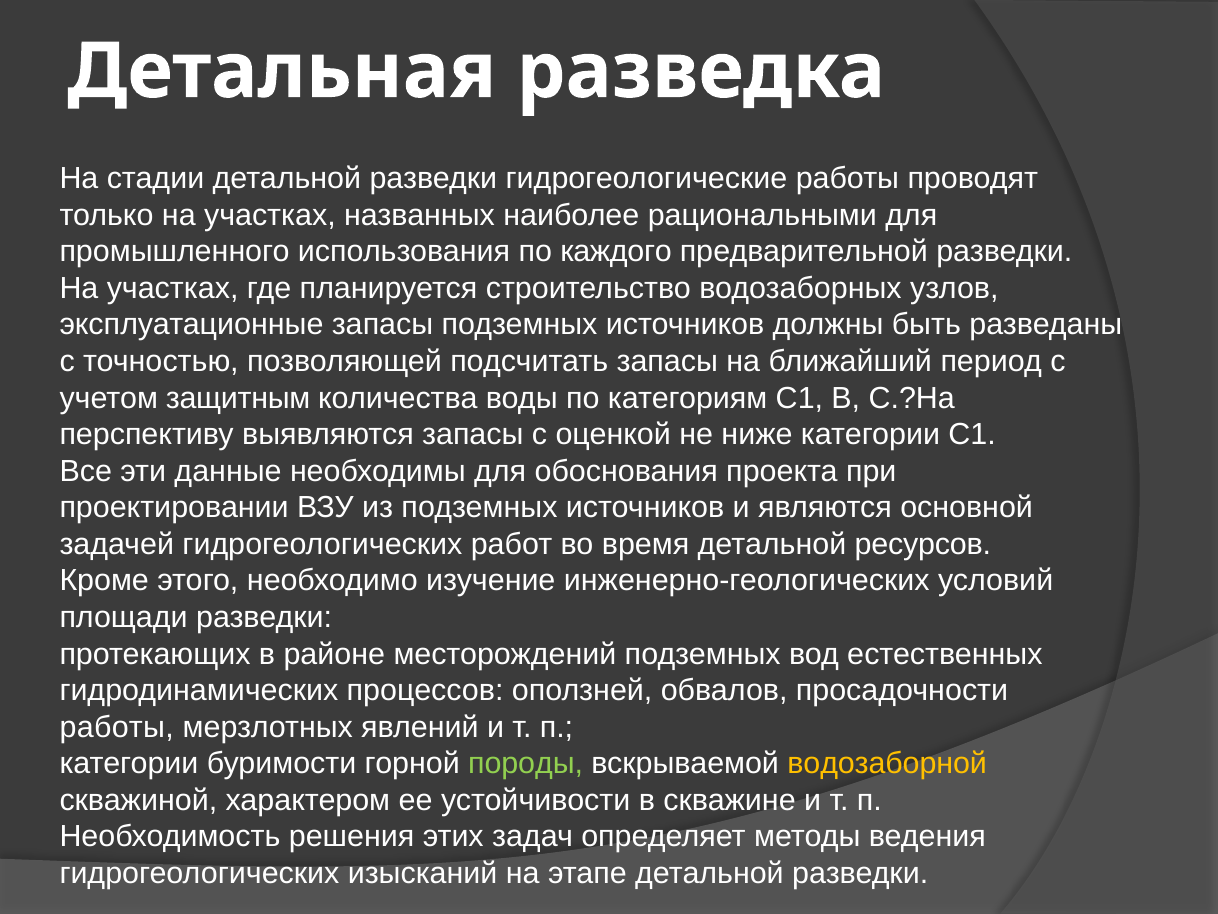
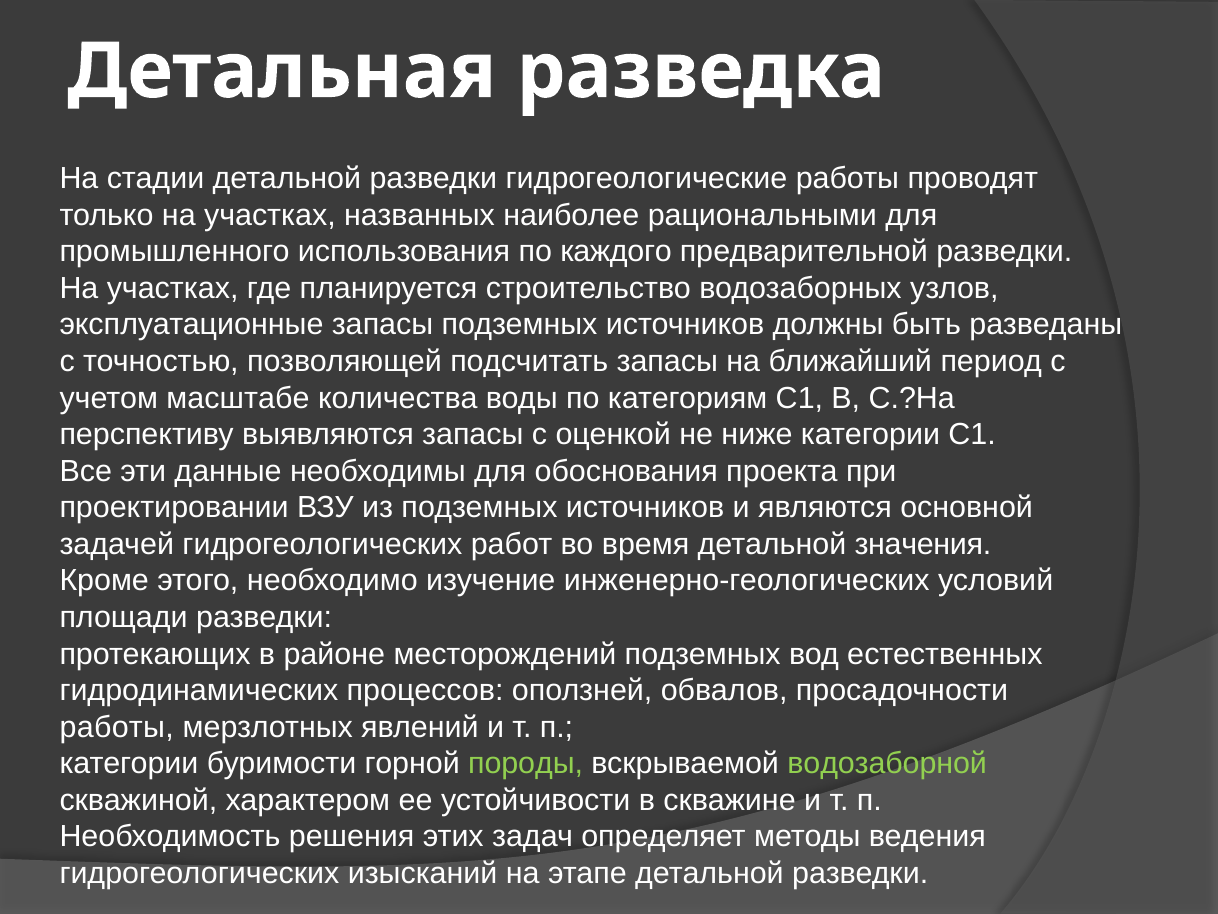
защитным: защитным -> масштабе (238, 398)
ресурсов: ресурсов -> значения (923, 544)
водозаборной colour: yellow -> light green (887, 763)
